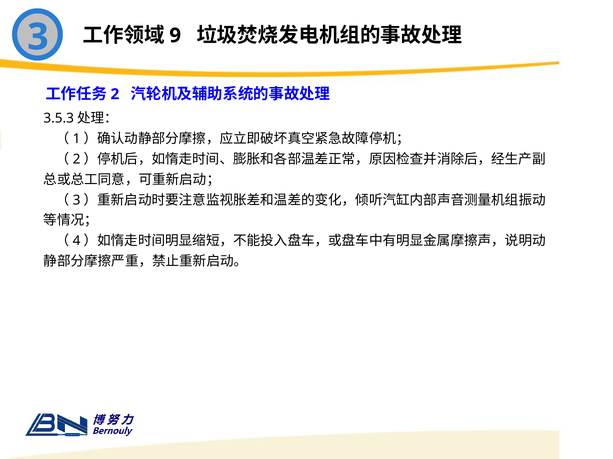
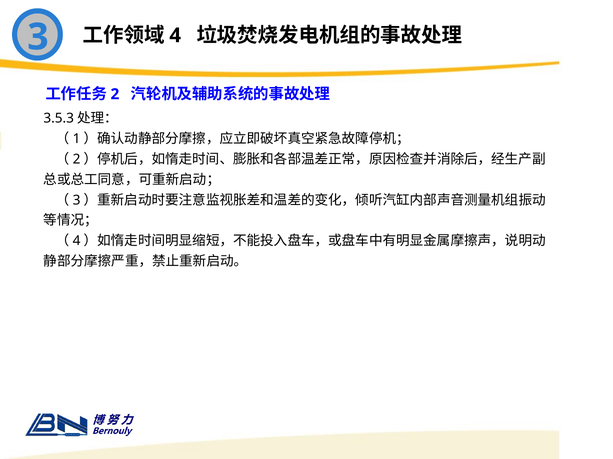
9: 9 -> 4 (175, 36)
